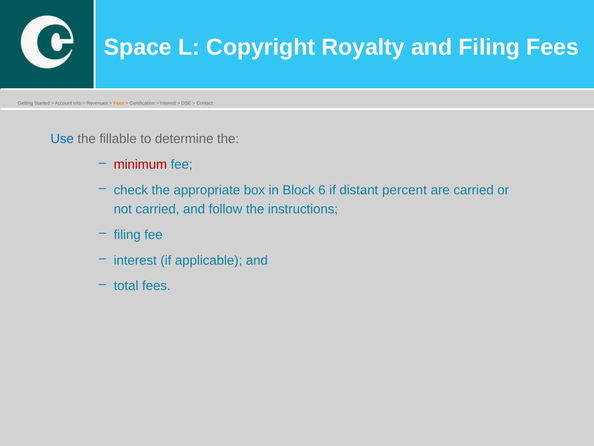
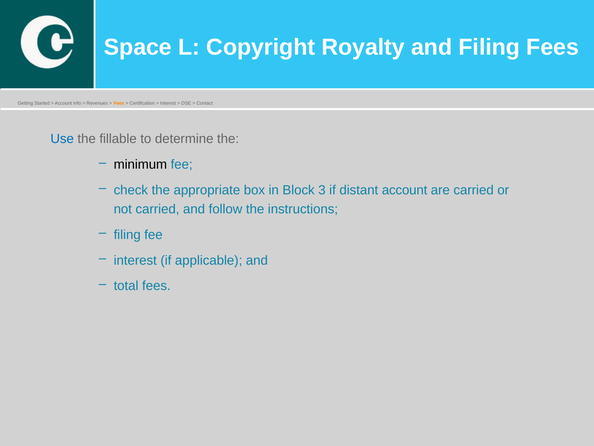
minimum colour: red -> black (140, 164)
6: 6 -> 3 (322, 190)
distant percent: percent -> account (405, 190)
